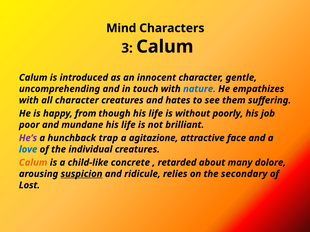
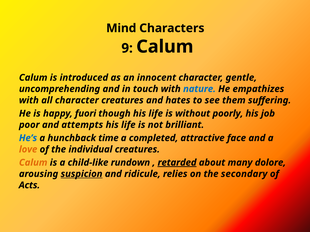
3: 3 -> 9 (127, 48)
from: from -> fuori (86, 114)
mundane: mundane -> attempts (82, 125)
He’s colour: purple -> blue (28, 138)
trap: trap -> time (108, 138)
agitazione: agitazione -> completed (153, 138)
love colour: blue -> orange (28, 150)
concrete: concrete -> rundown (130, 163)
retarded underline: none -> present (177, 163)
Lost: Lost -> Acts (29, 186)
